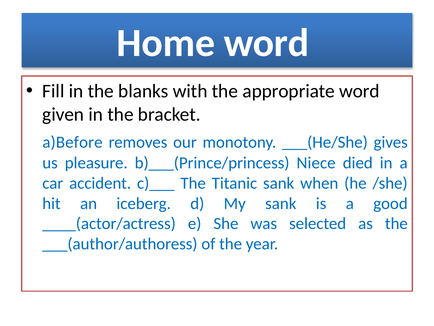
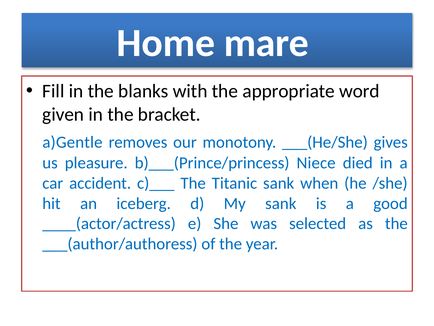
Home word: word -> mare (266, 43)
a)Before: a)Before -> a)Gentle (72, 142)
